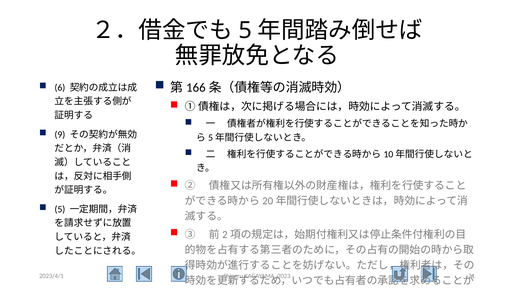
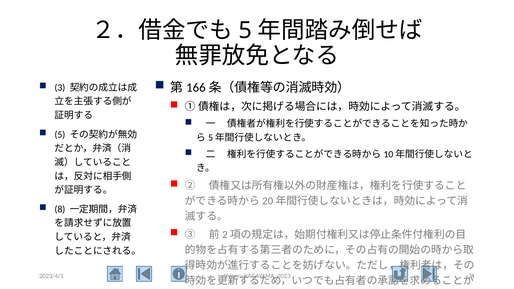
6: 6 -> 3 (60, 88)
9: 9 -> 5 (60, 135)
5: 5 -> 8 (60, 209)
